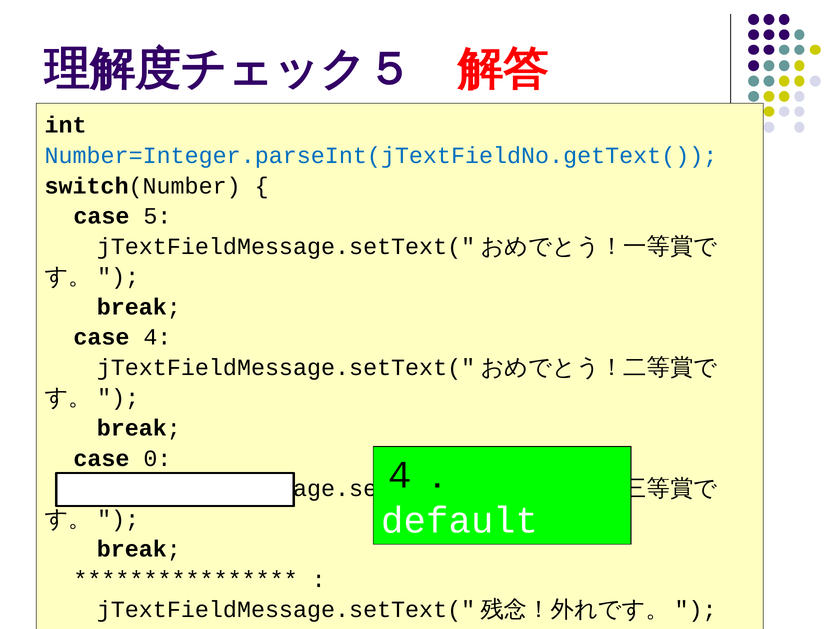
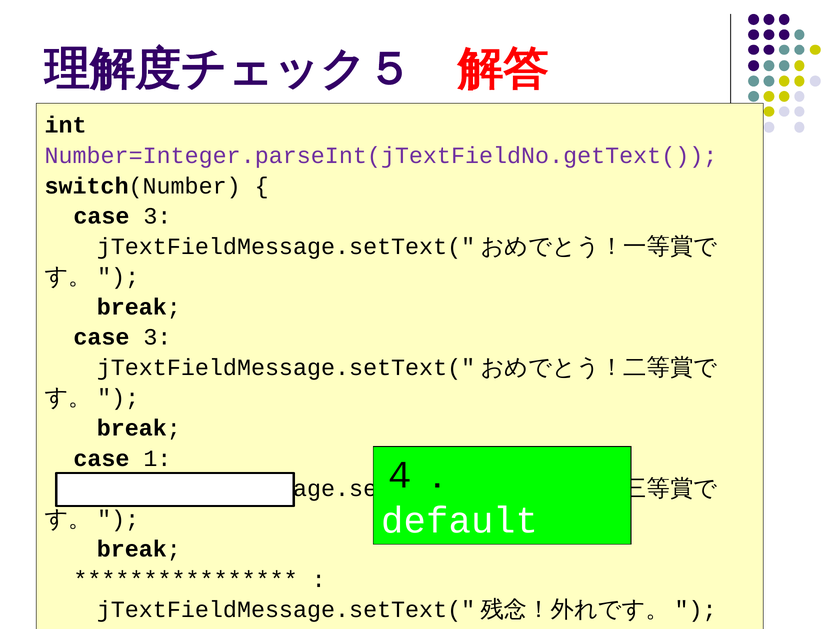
Number=Integer.parseInt(jTextFieldNo.getText( colour: blue -> purple (381, 156)
5: 5 -> 3 (157, 216)
4: 4 -> 3 (157, 337)
0: 0 -> 1 (157, 459)
